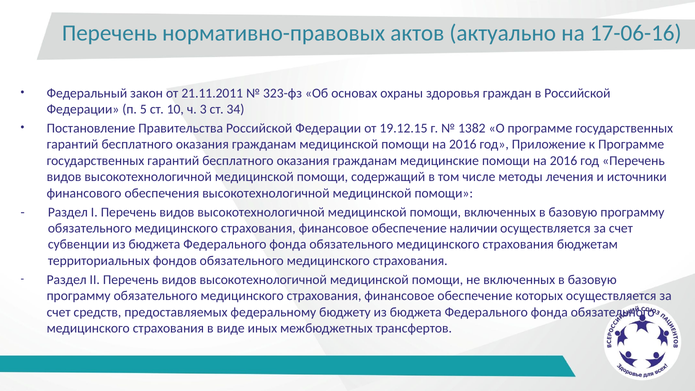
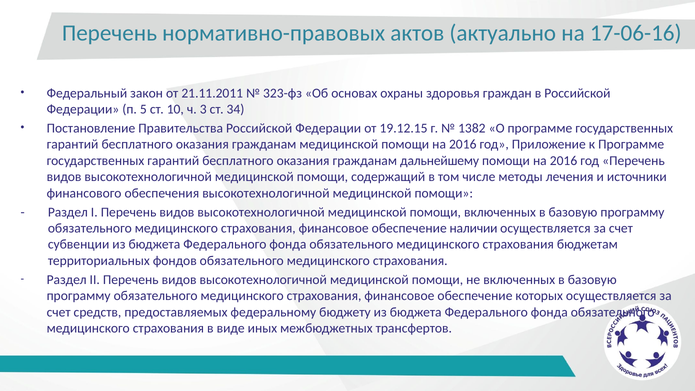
медицинские: медицинские -> дальнейшему (440, 161)
